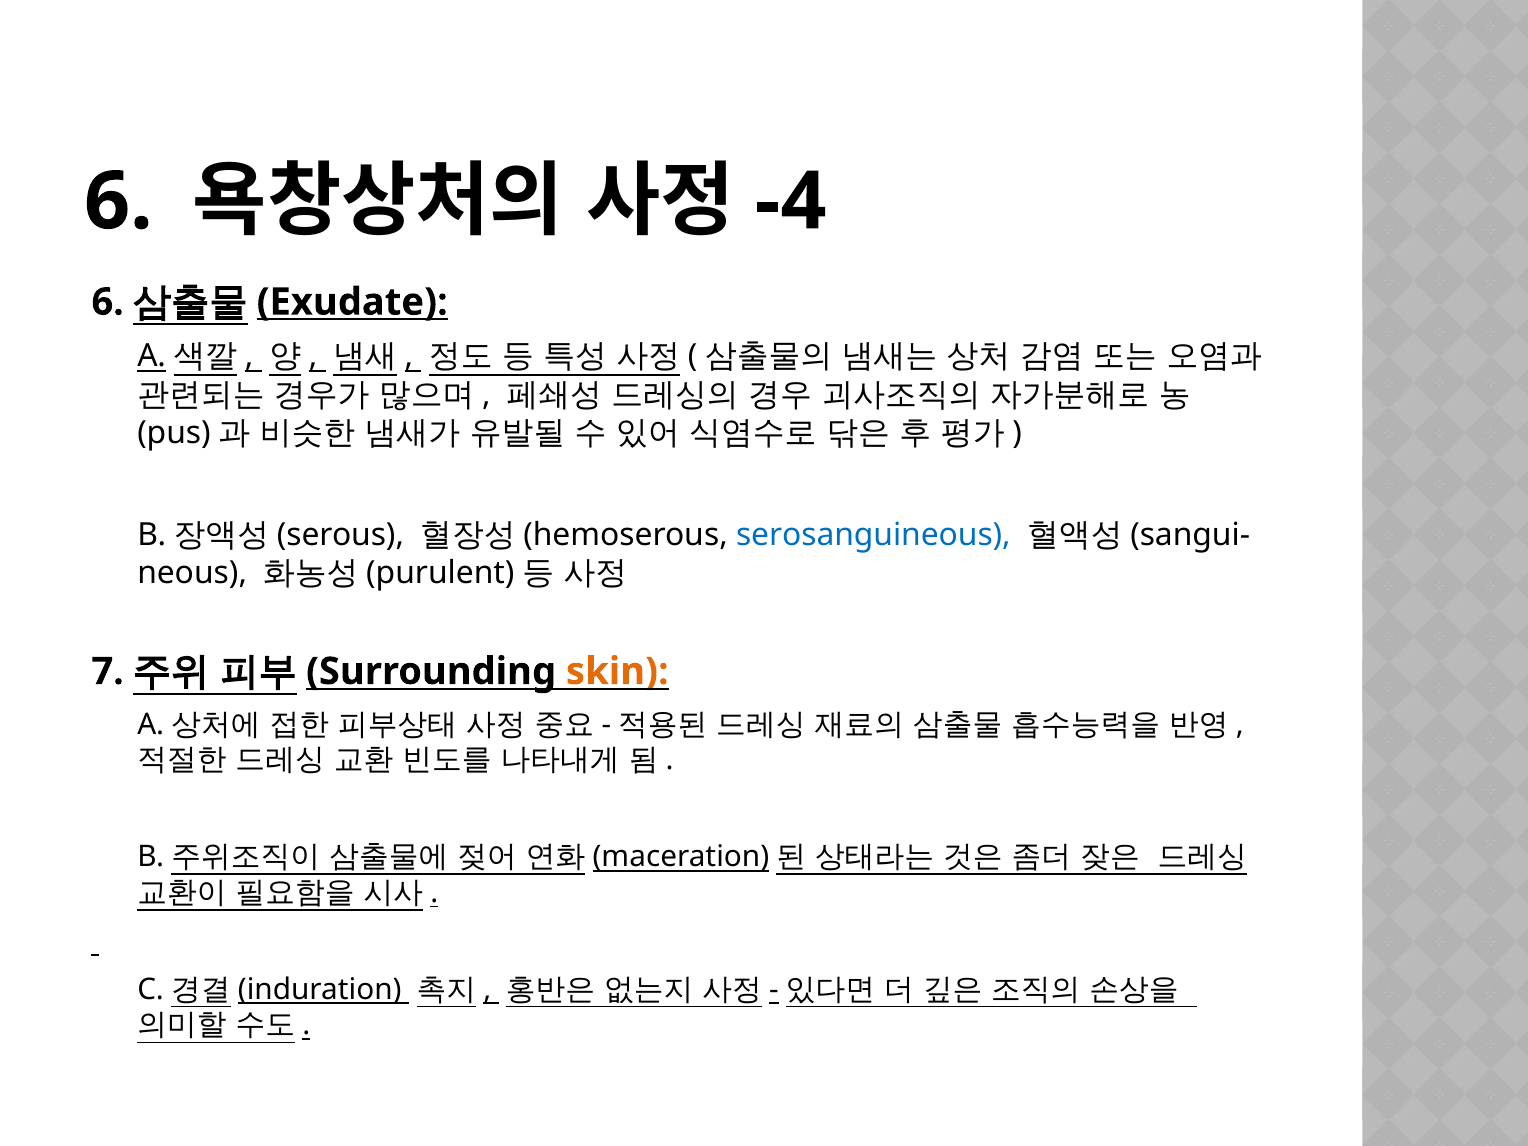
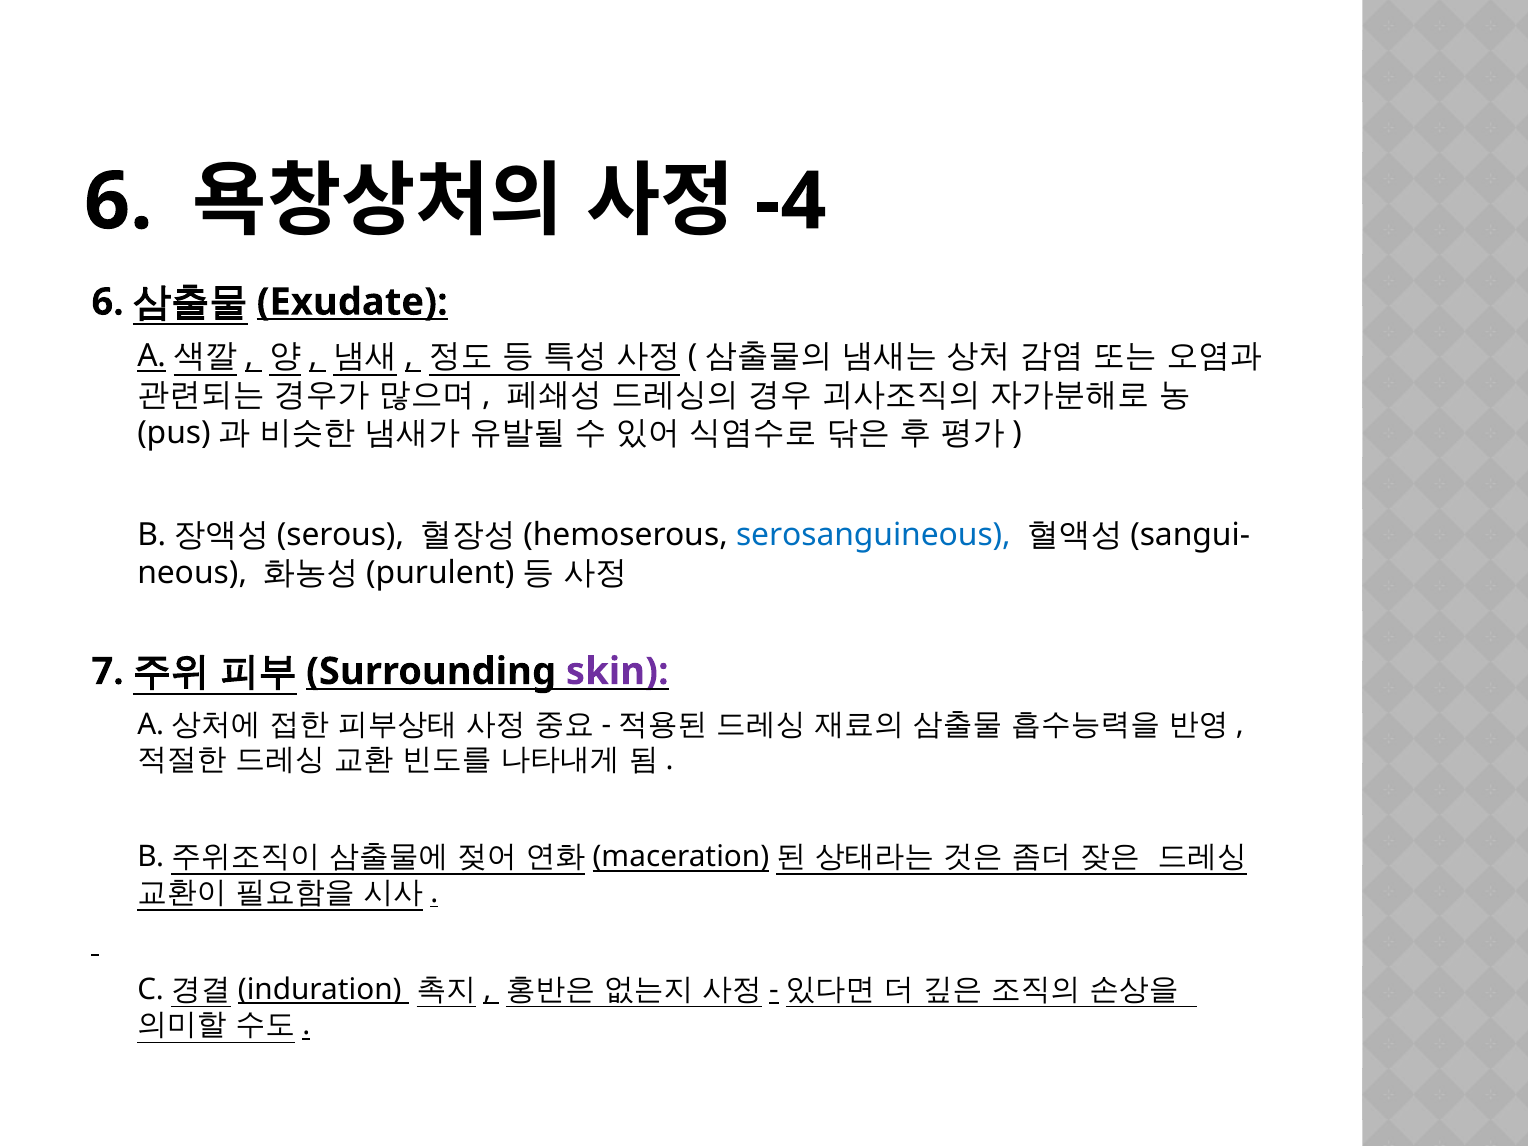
skin colour: orange -> purple (617, 671)
